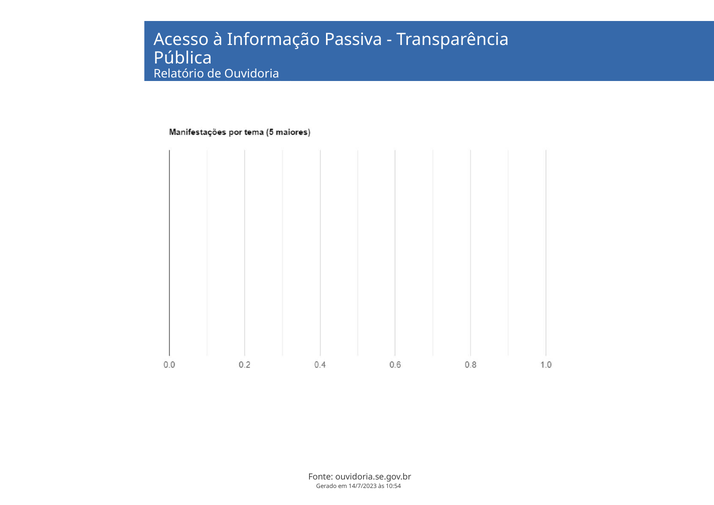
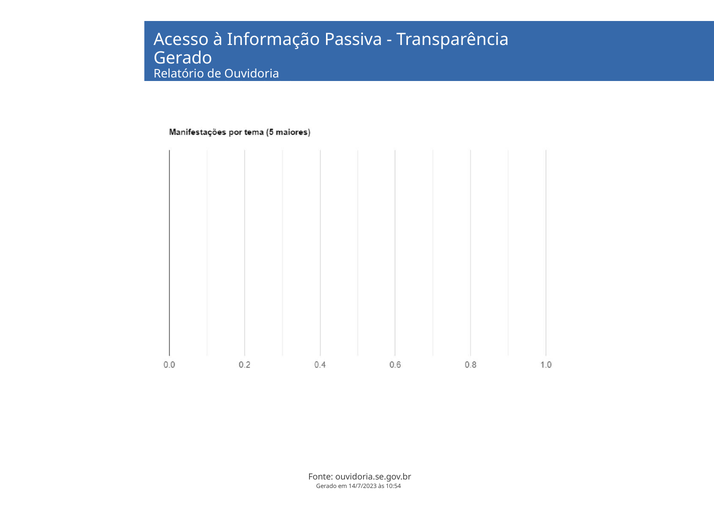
Pública: Pública -> Gerado (183, 58)
